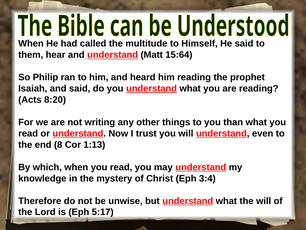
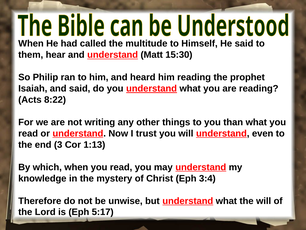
15:64: 15:64 -> 15:30 (179, 55)
8:20: 8:20 -> 8:22 (55, 100)
8: 8 -> 3 (58, 144)
